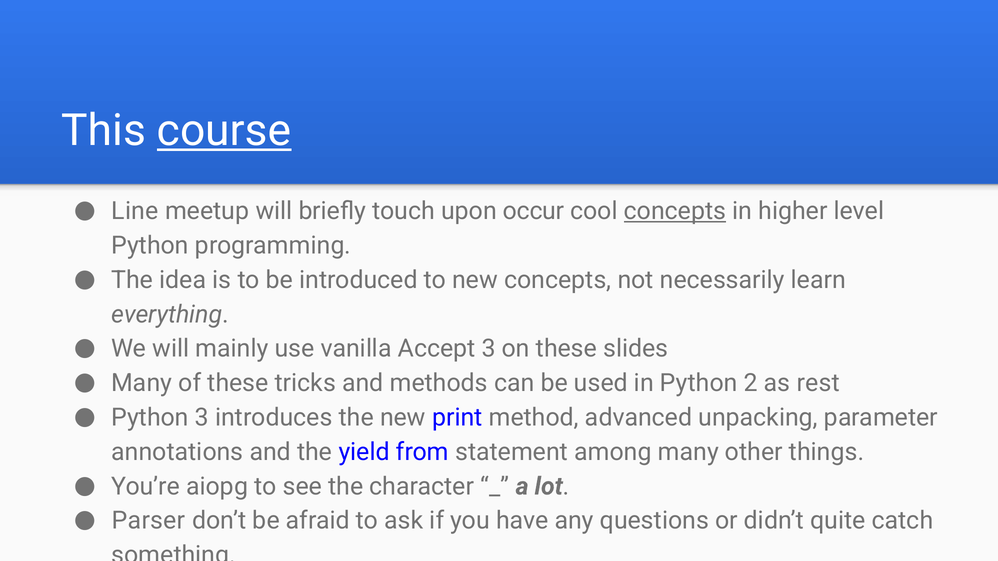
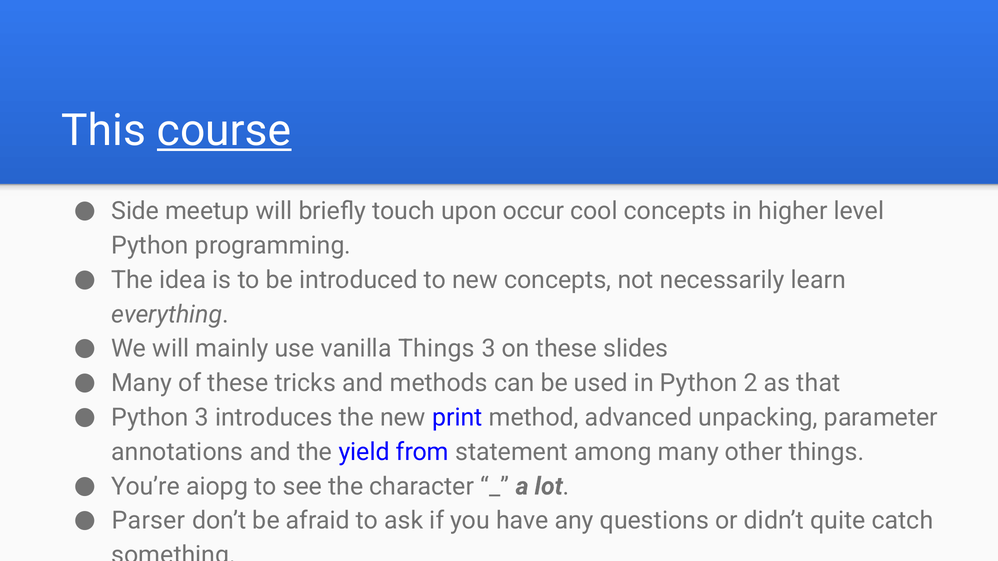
Line: Line -> Side (135, 211)
concepts underline: present -> none (675, 211)
vanilla Accept: Accept -> Things (437, 349)
rest: rest -> that (818, 383)
